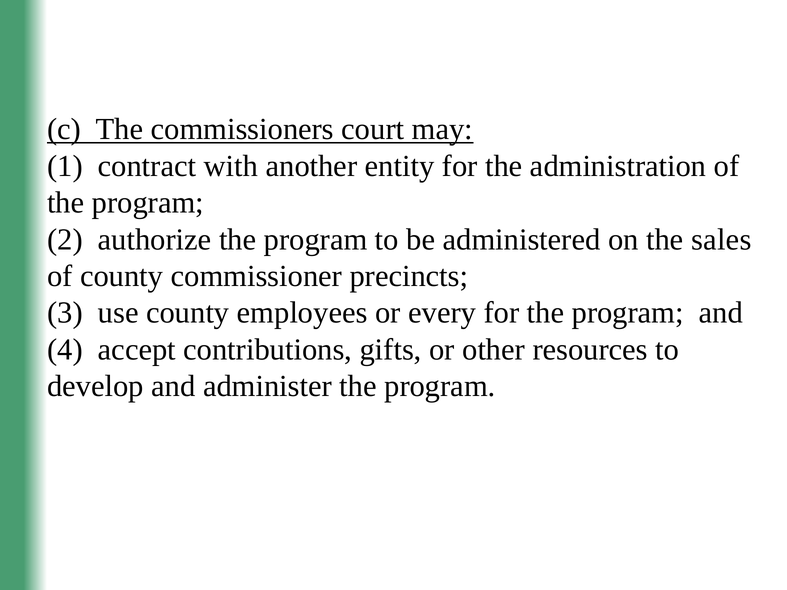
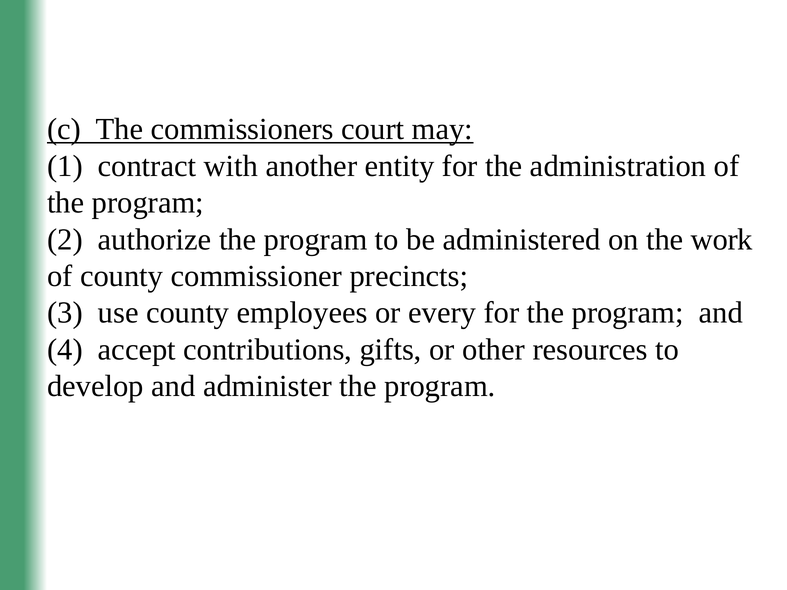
sales: sales -> work (722, 240)
